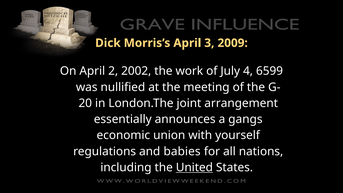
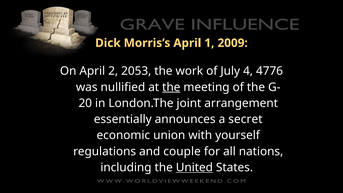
3: 3 -> 1 (209, 43)
2002: 2002 -> 2053 (136, 71)
6599: 6599 -> 4776 (270, 71)
the underline: none -> present (171, 87)
gangs: gangs -> secret (245, 119)
babies: babies -> couple (182, 151)
